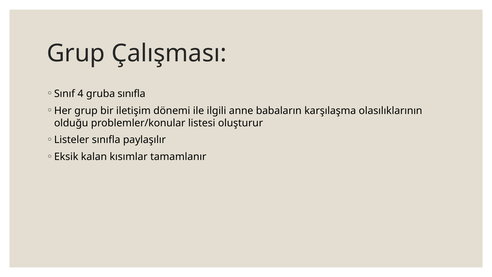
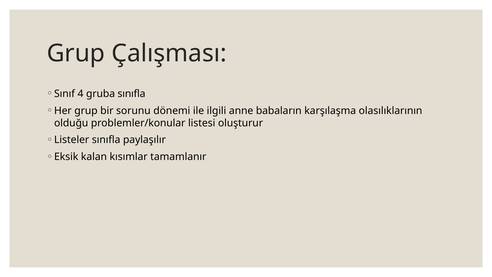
iletişim: iletişim -> sorunu (133, 111)
